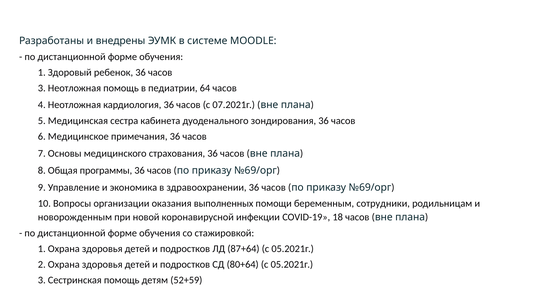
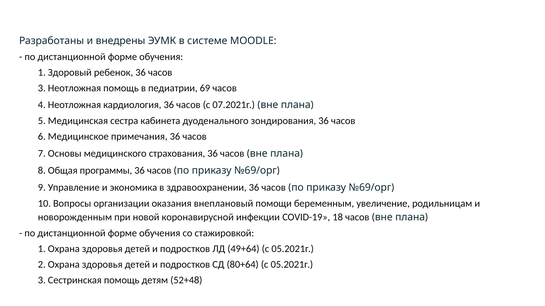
64: 64 -> 69 (205, 88)
выполненных: выполненных -> внеплановый (224, 204)
сотрудники: сотрудники -> увеличение (383, 204)
87+64: 87+64 -> 49+64 (243, 249)
52+59: 52+59 -> 52+48 (186, 281)
